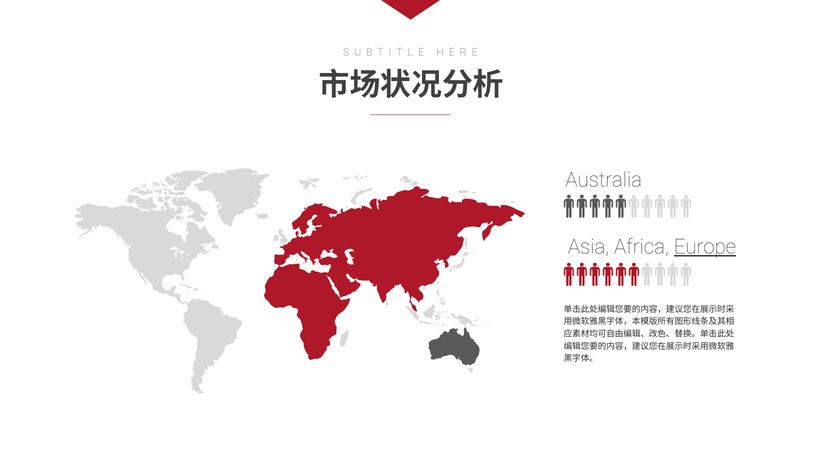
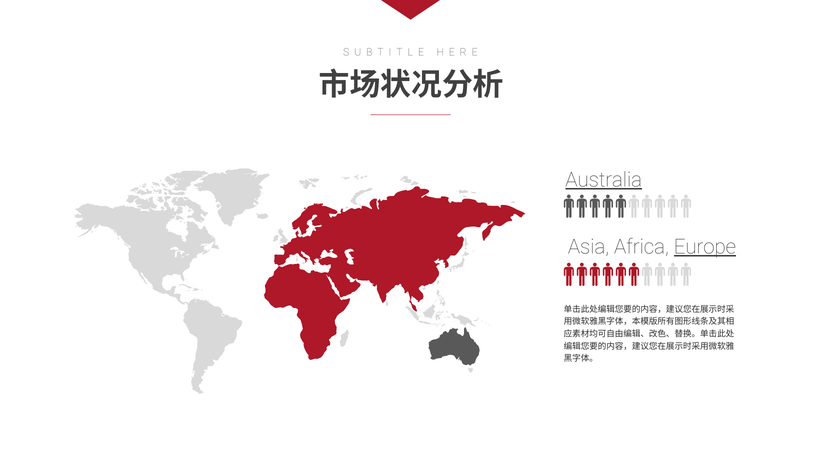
Australia underline: none -> present (604, 180)
